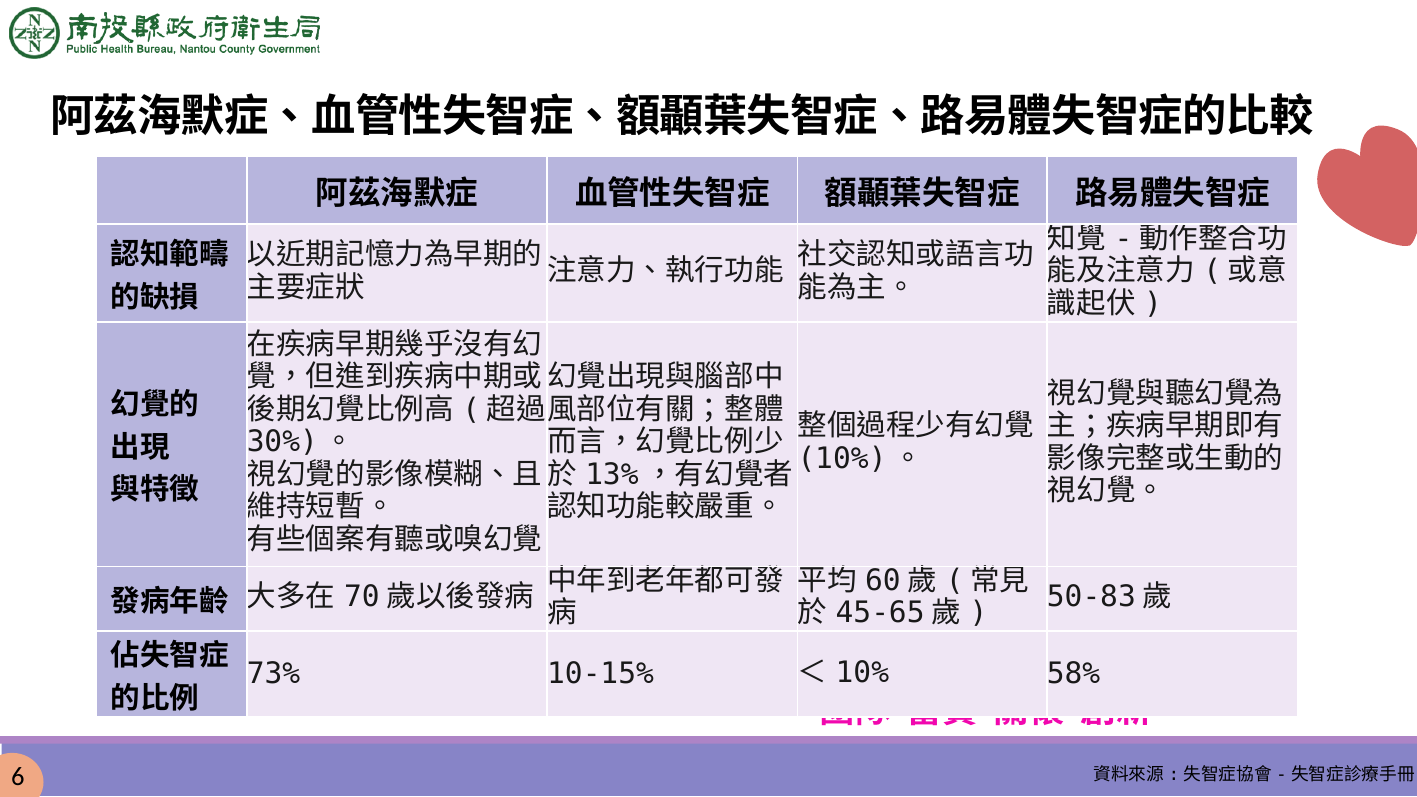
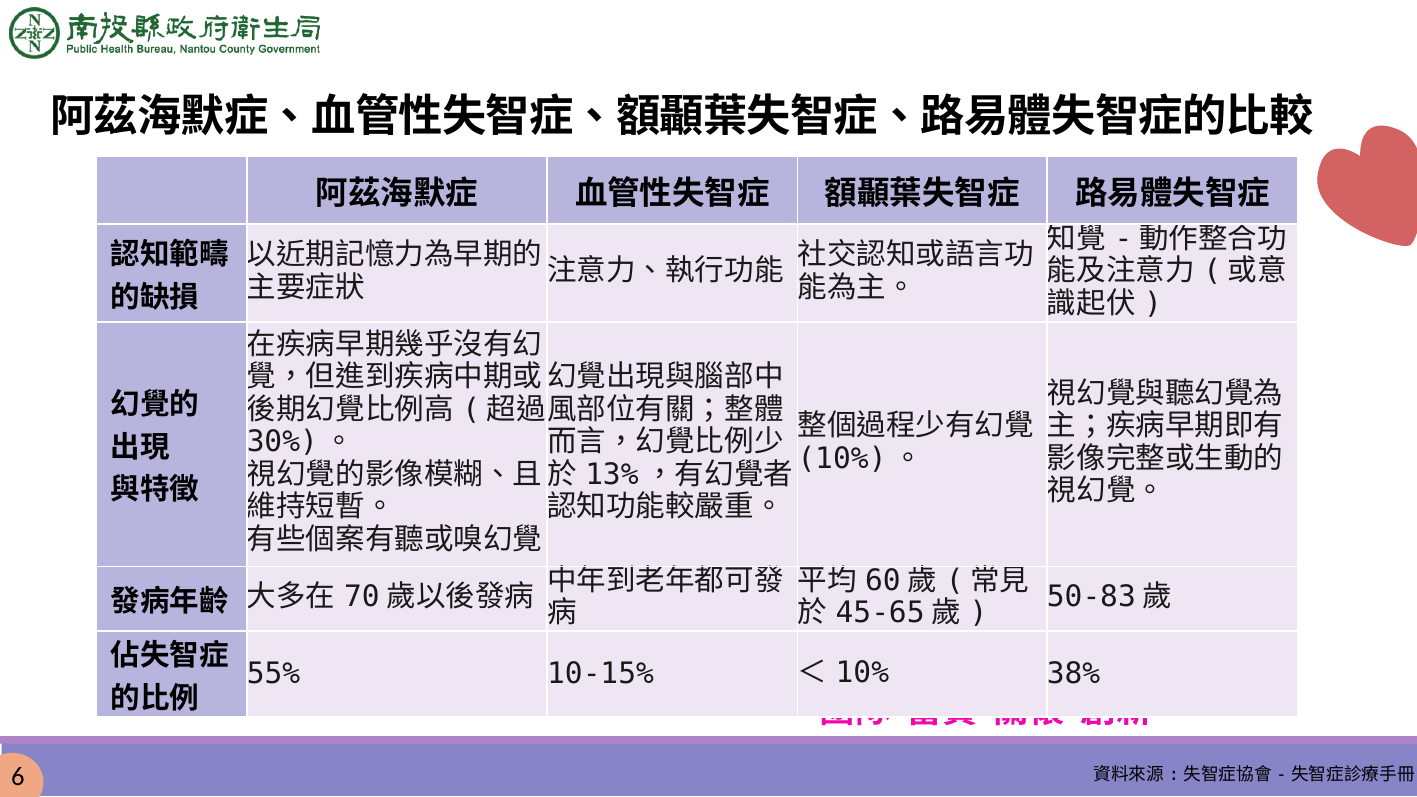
73%: 73% -> 55% (273, 674)
58%: 58% -> 38% (1074, 674)
